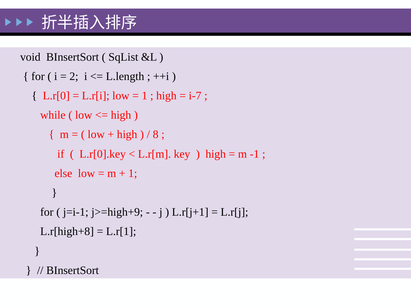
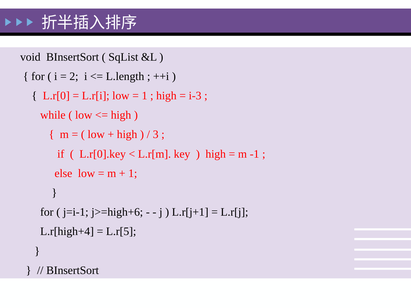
i-7: i-7 -> i-3 (195, 96)
8: 8 -> 3 (156, 135)
j>=high+9: j>=high+9 -> j>=high+6 (117, 212)
L.r[high+8: L.r[high+8 -> L.r[high+4 (67, 232)
L.r[1: L.r[1 -> L.r[5 (121, 232)
